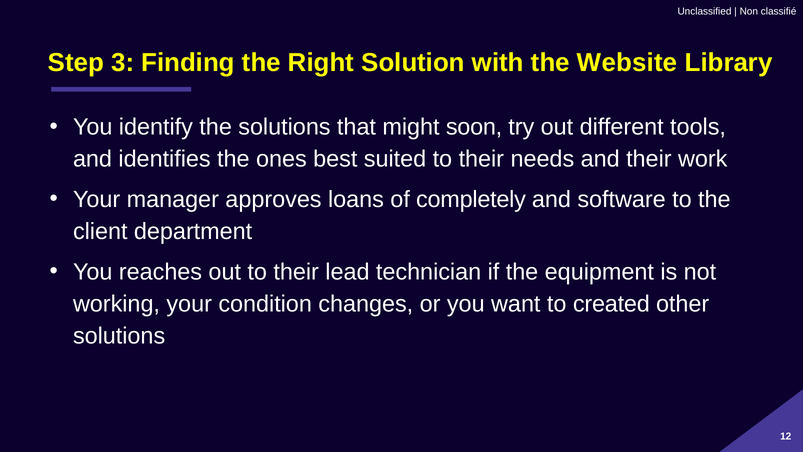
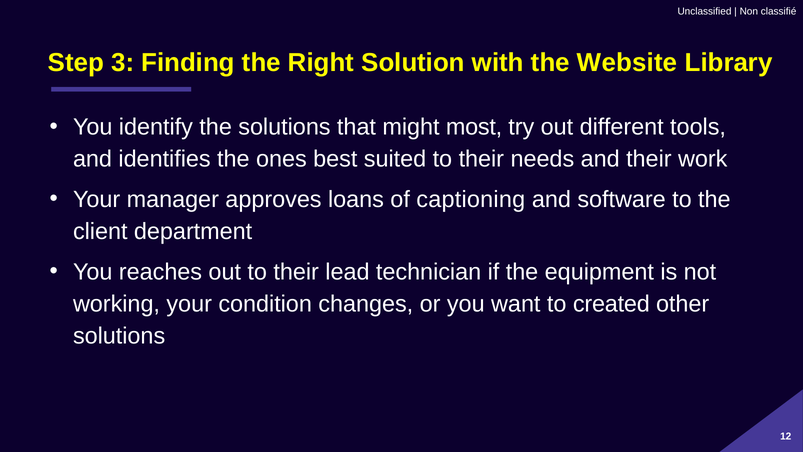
soon: soon -> most (474, 127)
completely: completely -> captioning (471, 199)
